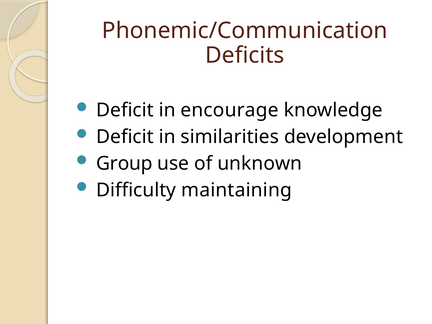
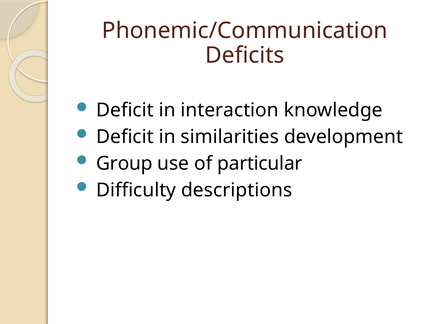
encourage: encourage -> interaction (230, 110)
unknown: unknown -> particular (260, 163)
maintaining: maintaining -> descriptions (237, 190)
